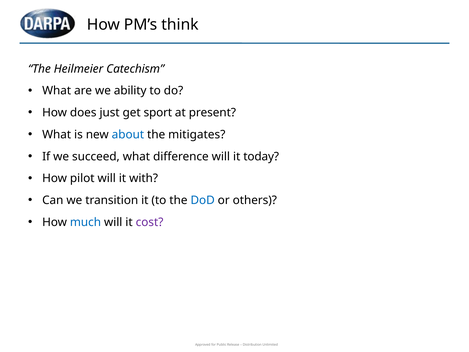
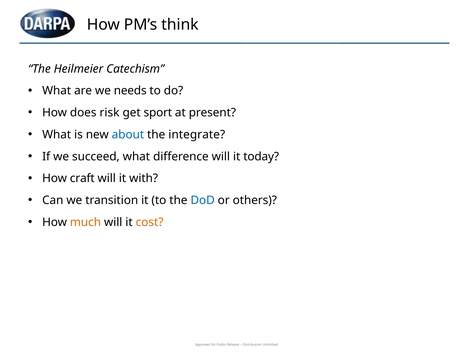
ability: ability -> needs (130, 91)
just: just -> risk (110, 113)
mitigates: mitigates -> integrate (197, 135)
pilot: pilot -> craft (82, 178)
much colour: blue -> orange (85, 222)
cost colour: purple -> orange (150, 222)
